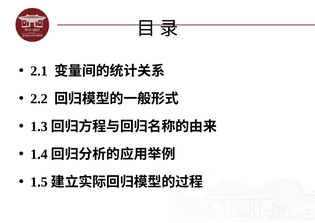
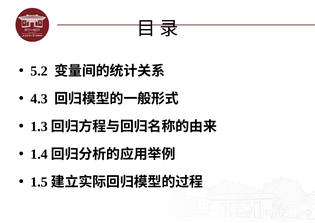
2.1: 2.1 -> 5.2 (39, 71)
2.2: 2.2 -> 4.3 (39, 99)
